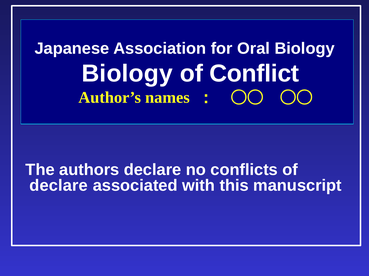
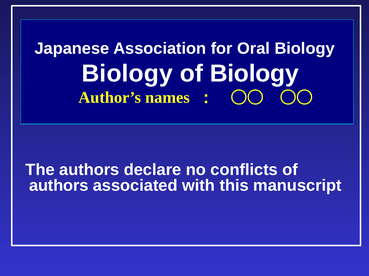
of Conflict: Conflict -> Biology (254, 74)
declare: declare -> authors (59, 186)
